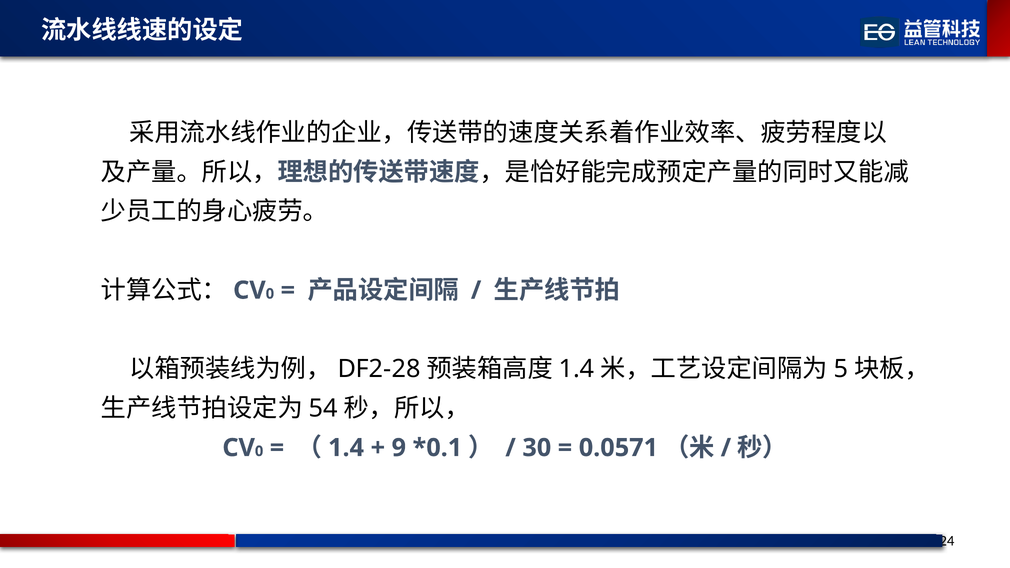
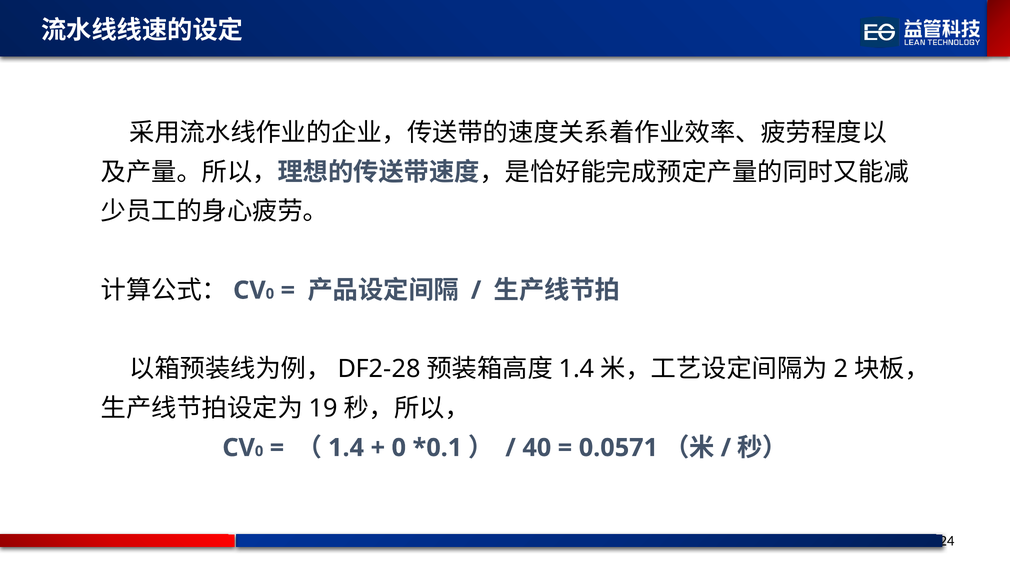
5: 5 -> 2 (841, 369)
54: 54 -> 19 (323, 408)
9: 9 -> 0 (399, 448)
30: 30 -> 40 (537, 448)
